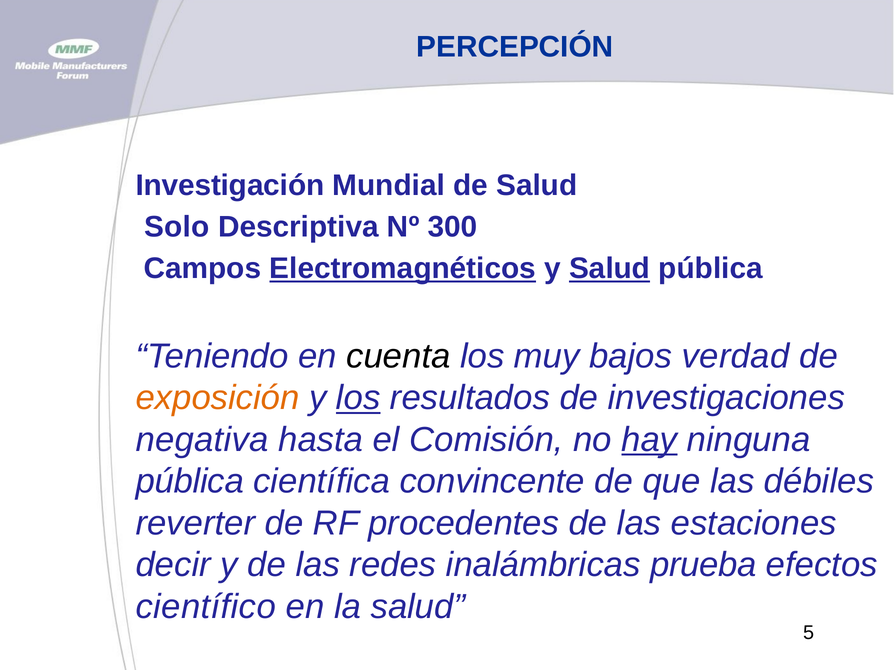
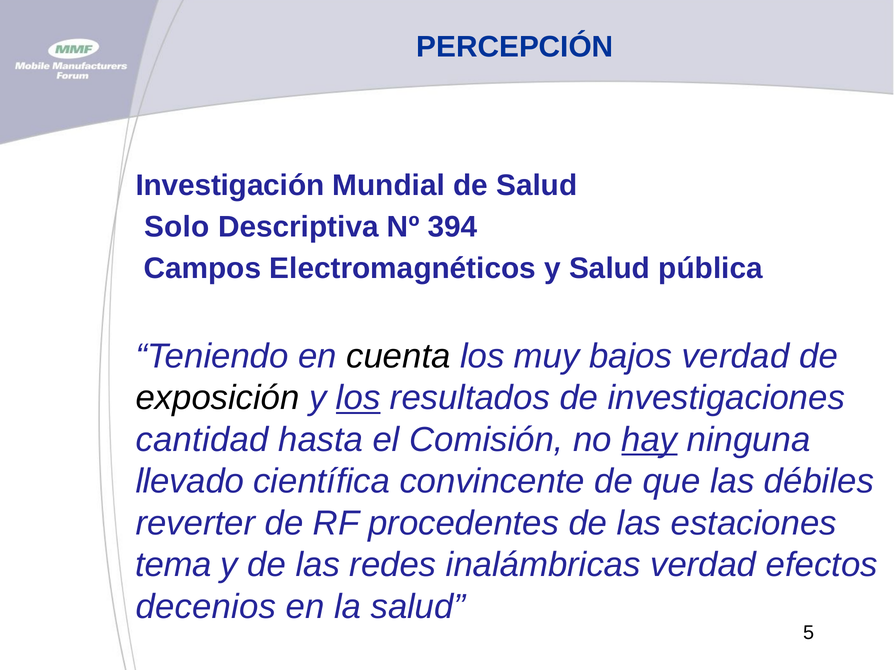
300: 300 -> 394 (452, 227)
Electromagnéticos underline: present -> none (403, 269)
Salud underline: present -> none (610, 269)
exposición colour: orange -> black (218, 398)
negativa: negativa -> cantidad (202, 440)
pública: pública -> llevado (190, 482)
decir: decir -> tema (173, 565)
inalámbricas prueba: prueba -> verdad (703, 565)
científico: científico -> decenios (206, 607)
